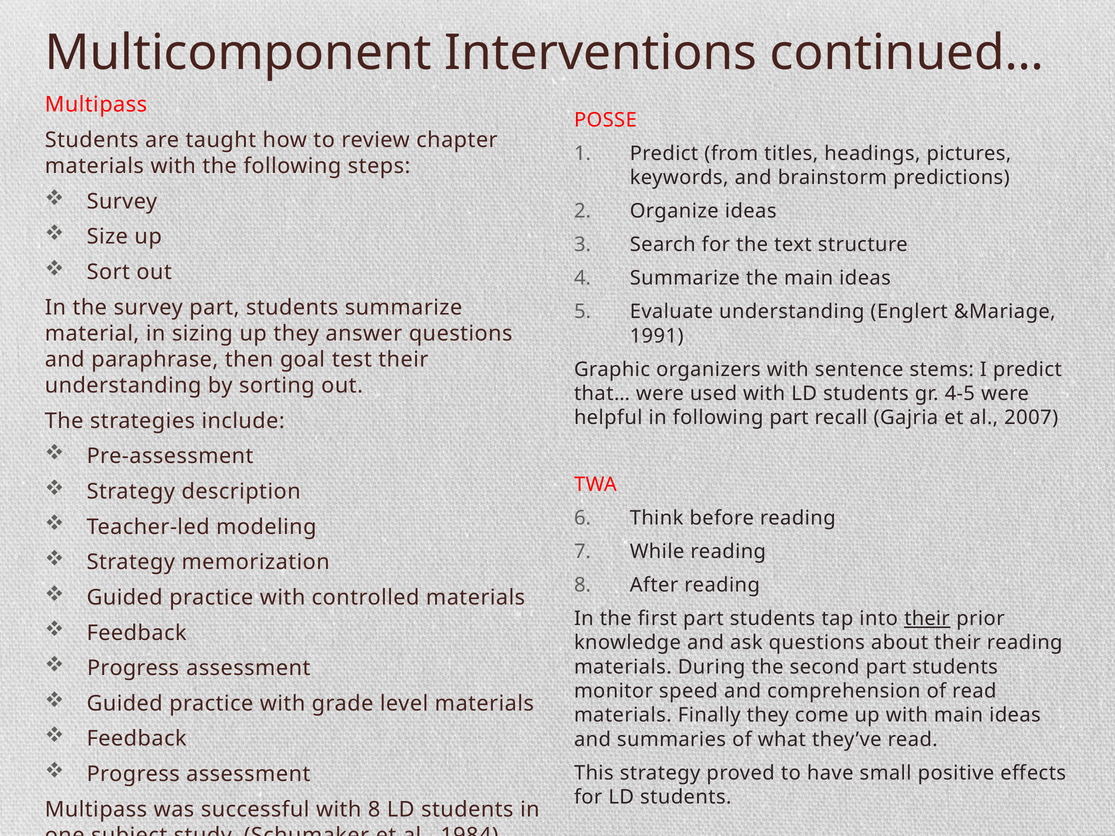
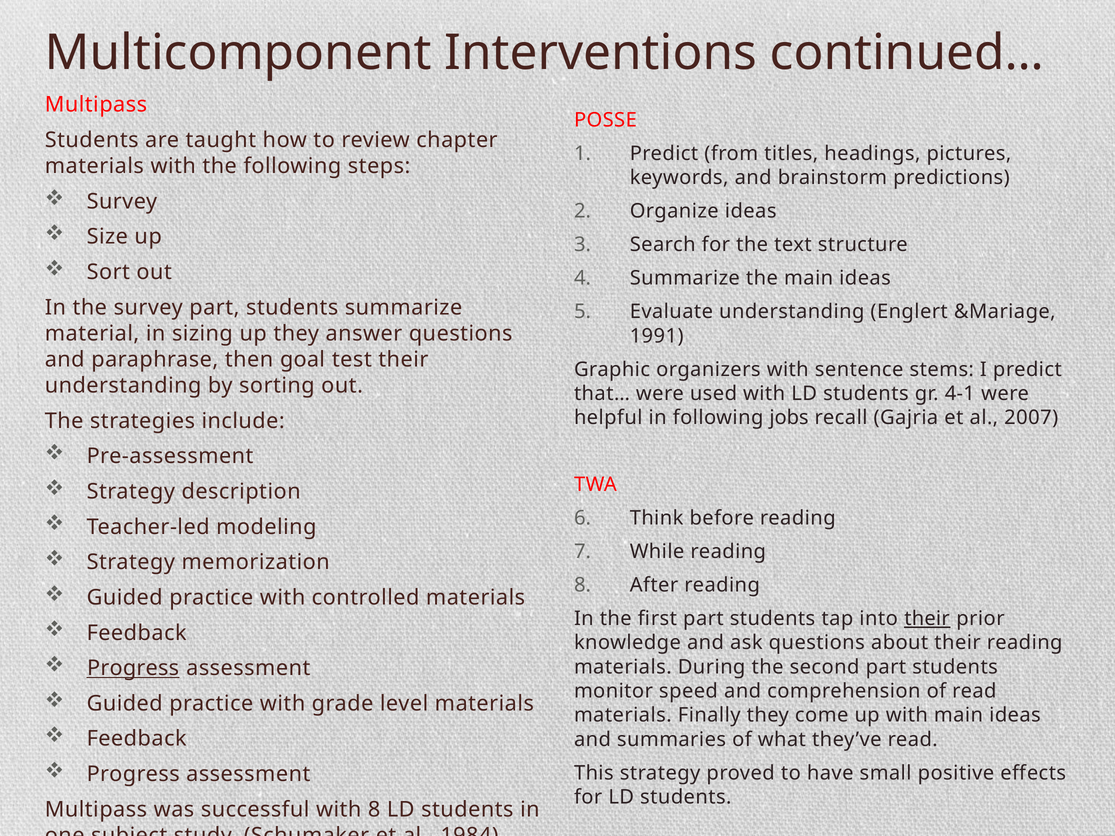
4-5: 4-5 -> 4-1 (960, 394)
following part: part -> jobs (789, 418)
Progress underline: none -> present (133, 668)
